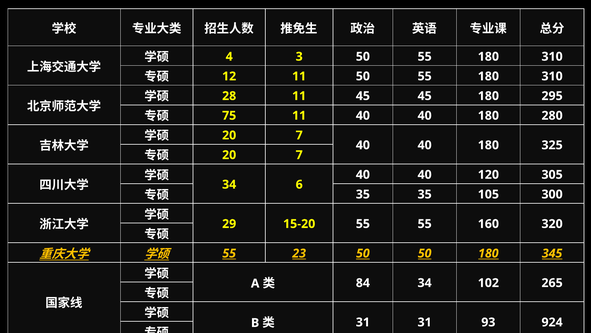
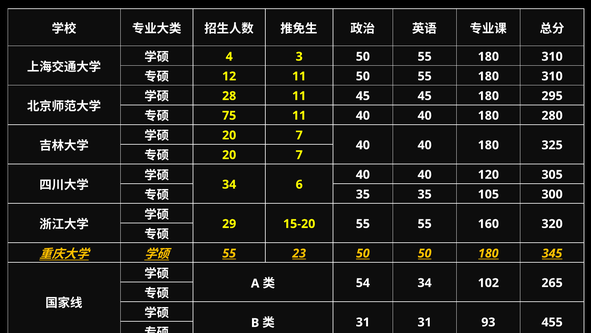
84: 84 -> 54 (363, 282)
924: 924 -> 455 (552, 322)
